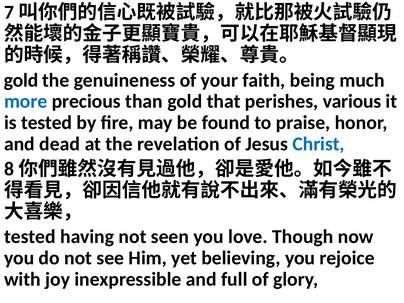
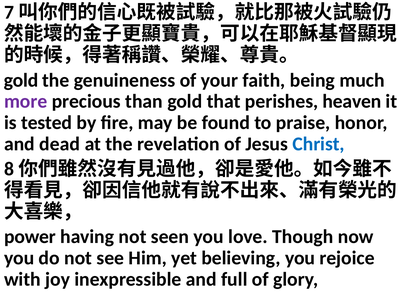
more colour: blue -> purple (26, 101)
various: various -> heaven (352, 101)
tested: tested -> power (30, 237)
